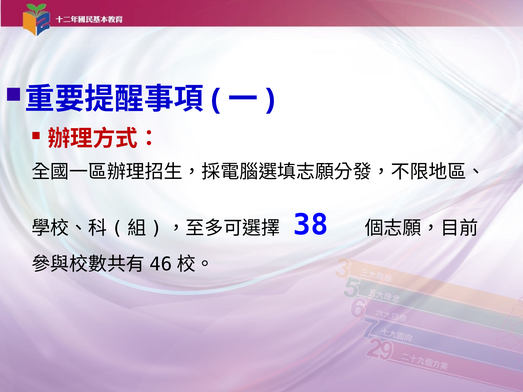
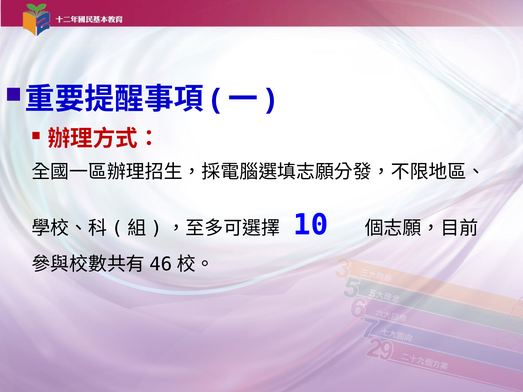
38: 38 -> 10 (311, 225)
